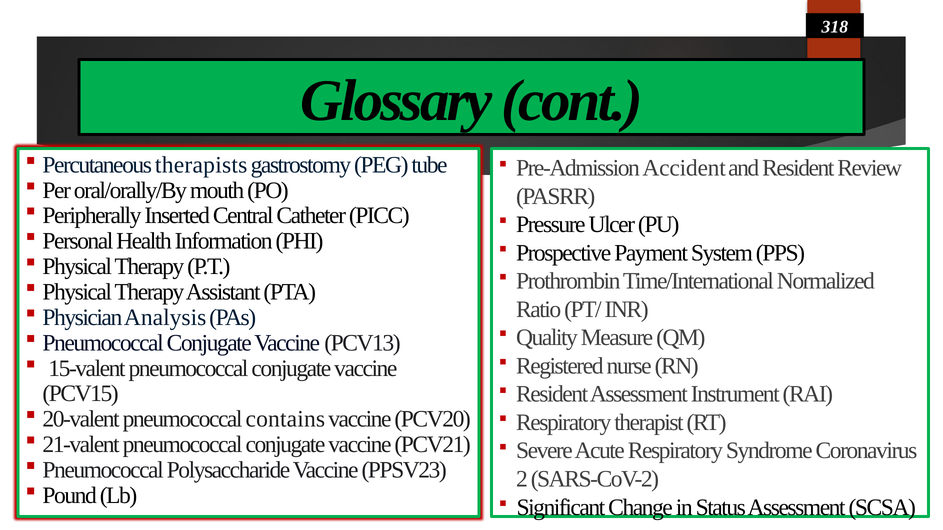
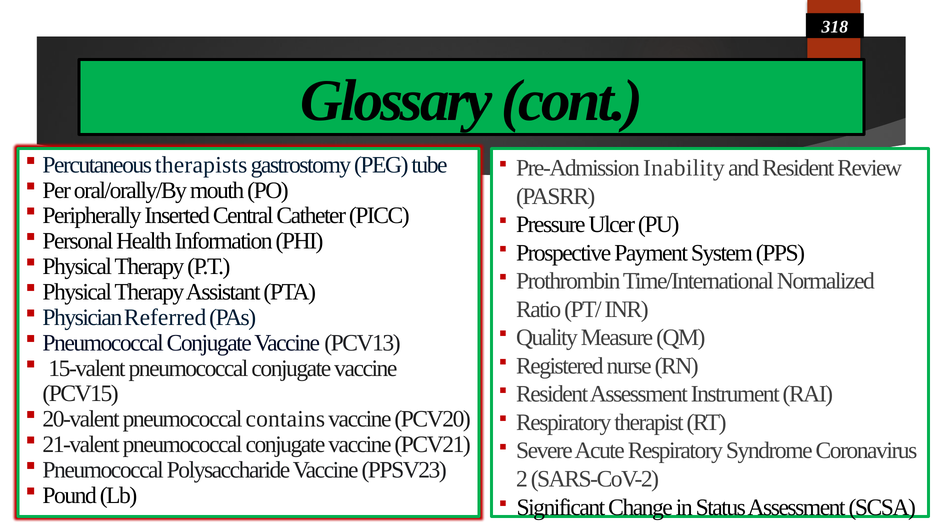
Accident: Accident -> Inability (684, 168)
Analysis: Analysis -> Referred (165, 318)
